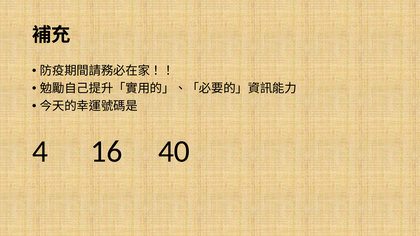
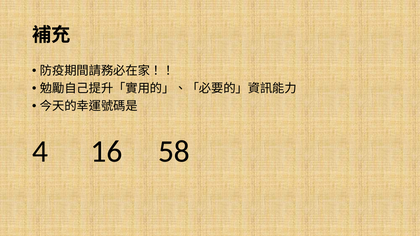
40: 40 -> 58 (174, 152)
